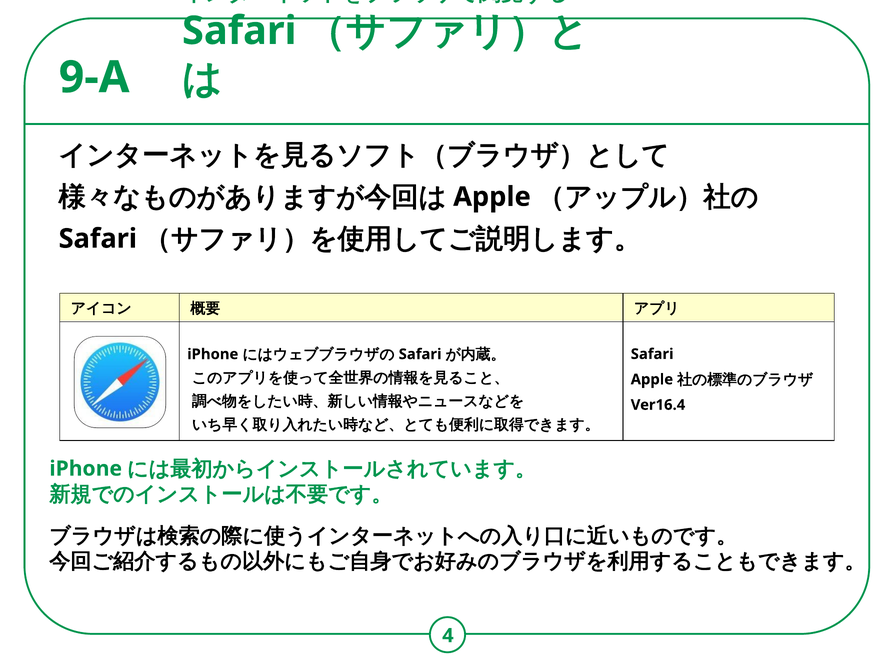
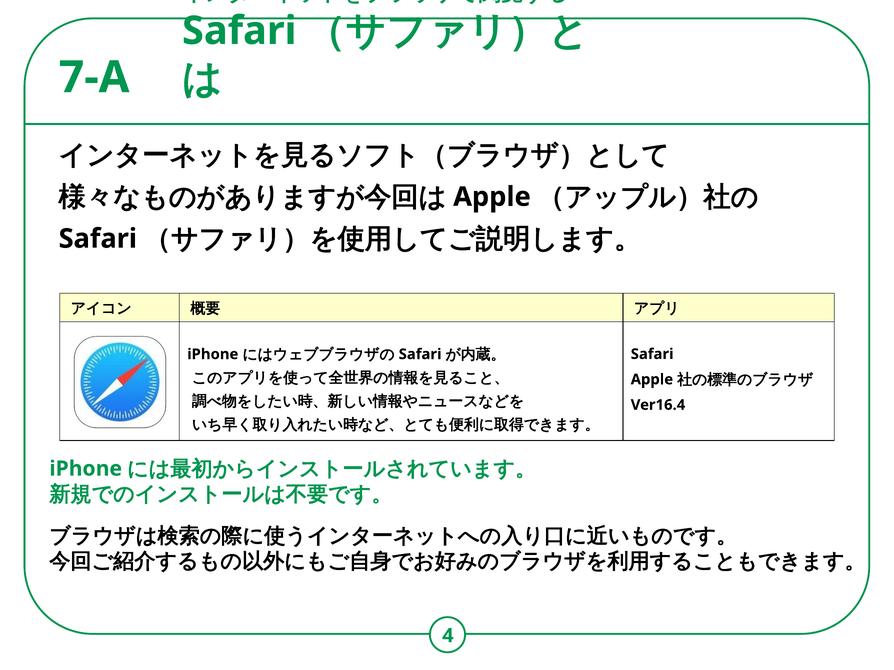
9-A: 9-A -> 7-A (94, 78)
